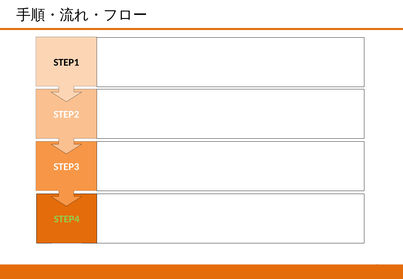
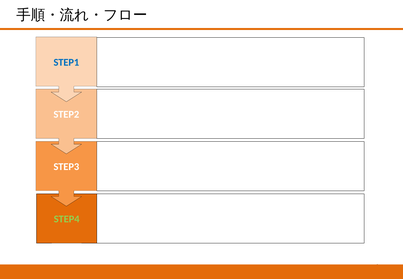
STEP1 colour: black -> blue (66, 62)
